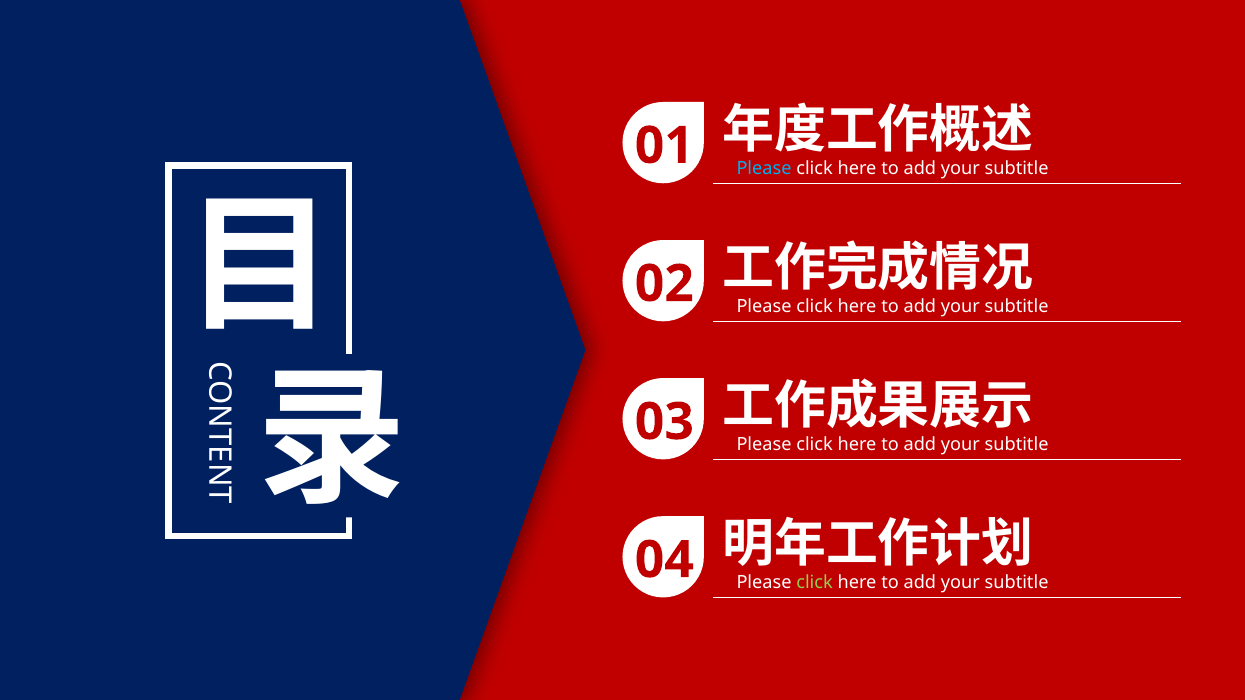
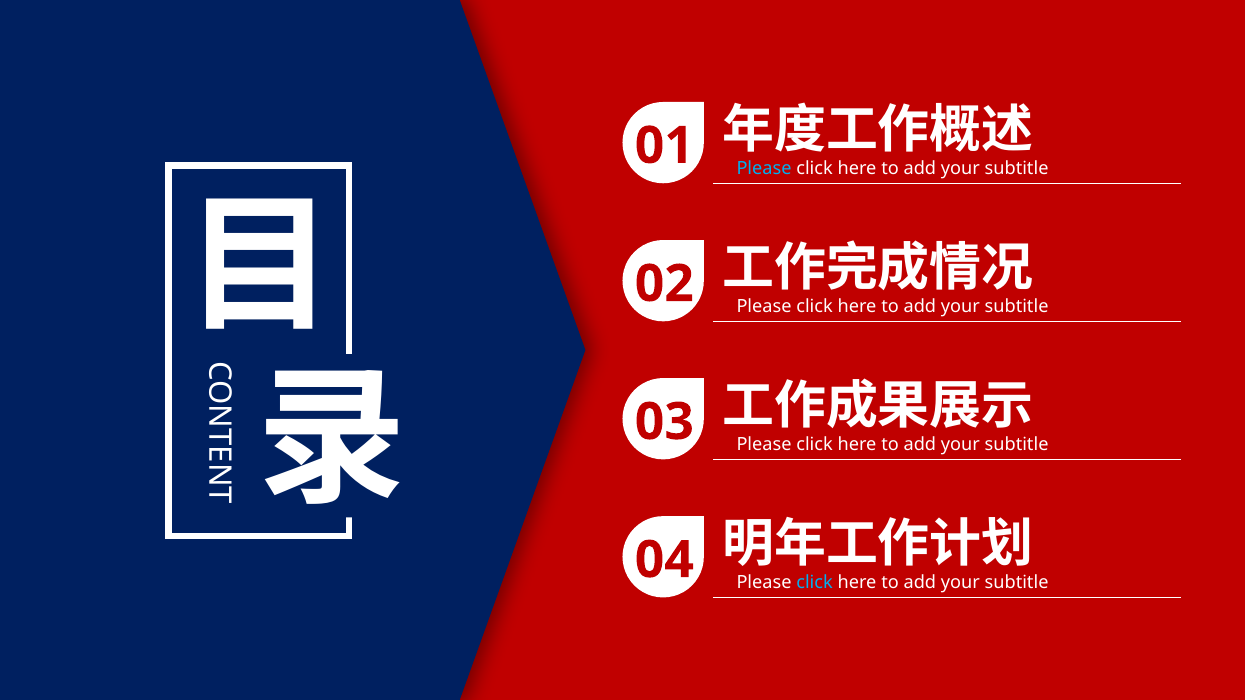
click colour: light green -> light blue (815, 583)
